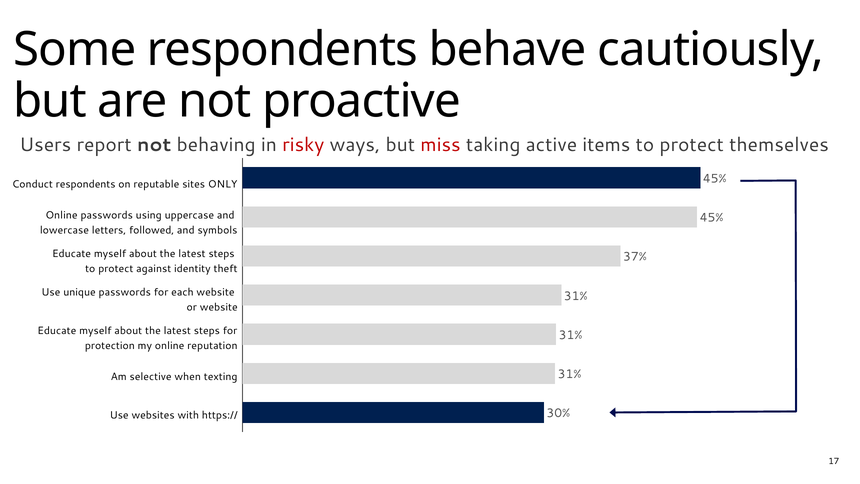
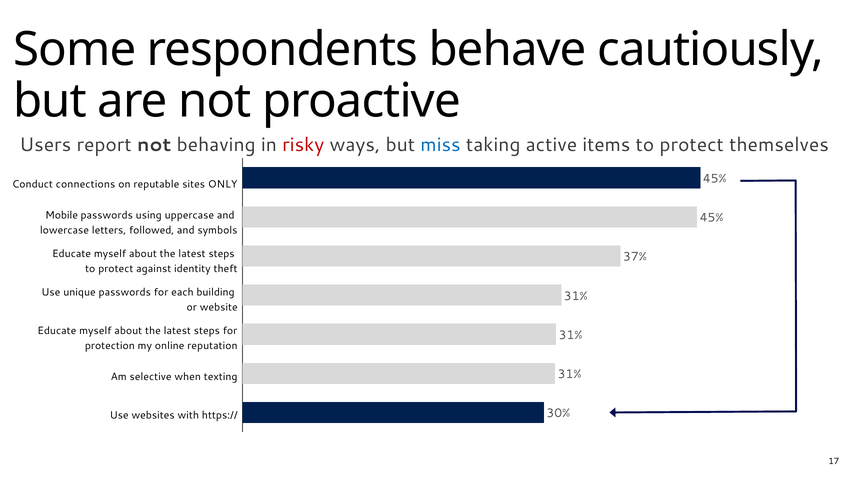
miss colour: red -> blue (441, 145)
Conduct respondents: respondents -> connections (86, 184)
Online: Online -> Mobile (62, 215)
each website: website -> building (216, 292)
